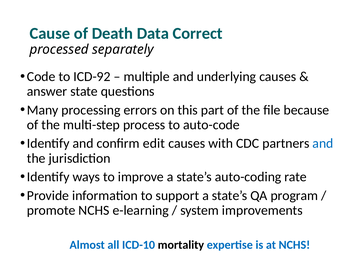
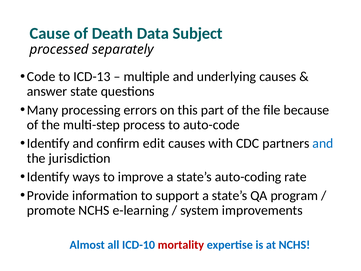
Correct: Correct -> Subject (198, 33)
ICD-92: ICD-92 -> ICD-13 (92, 76)
mortality colour: black -> red (181, 245)
